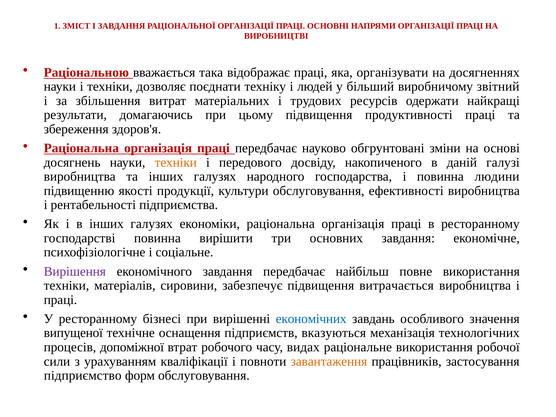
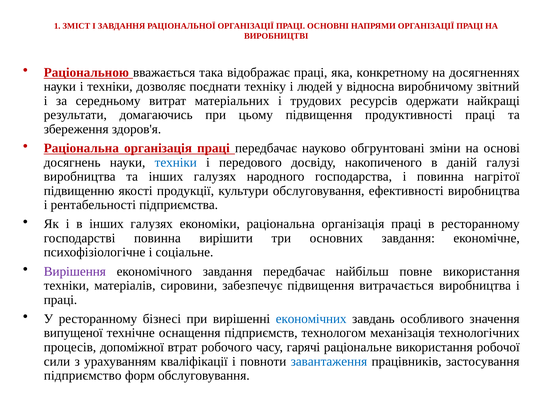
організувати: організувати -> конкретному (393, 72)
більший: більший -> відносна (370, 87)
збільшення: збільшення -> середньому (108, 101)
техніки colour: orange -> blue (176, 162)
людини: людини -> нагрітої (497, 177)
вказуються: вказуються -> технологом (334, 333)
видах: видах -> гарячі (303, 347)
завантаження colour: orange -> blue (329, 361)
